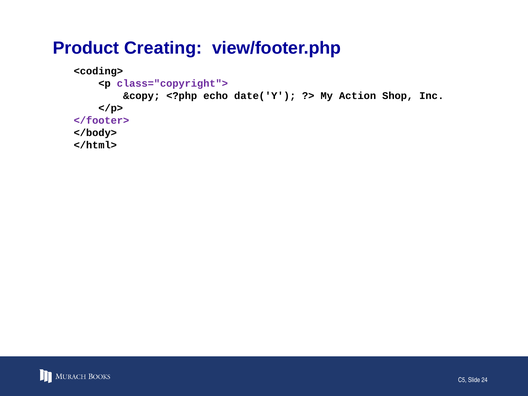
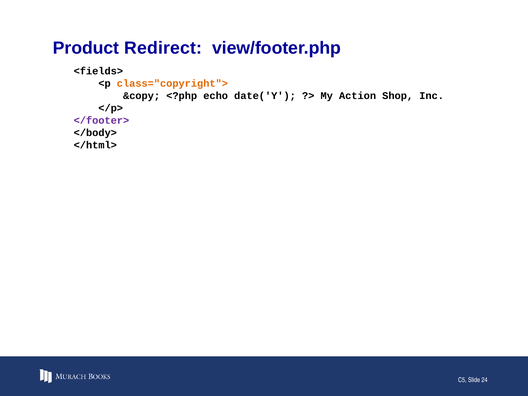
Creating: Creating -> Redirect (163, 48)
<coding>: <coding> -> <fields> (98, 71)
class="copyright"> colour: purple -> orange (172, 83)
